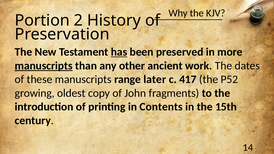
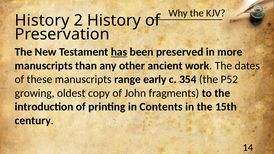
Portion: Portion -> History (42, 20)
manuscripts underline: present -> none (44, 66)
later: later -> early (155, 79)
417: 417 -> 354 (188, 79)
